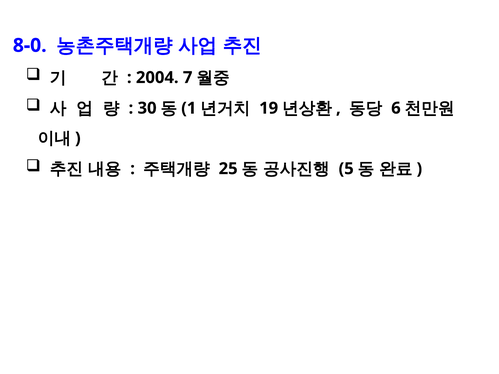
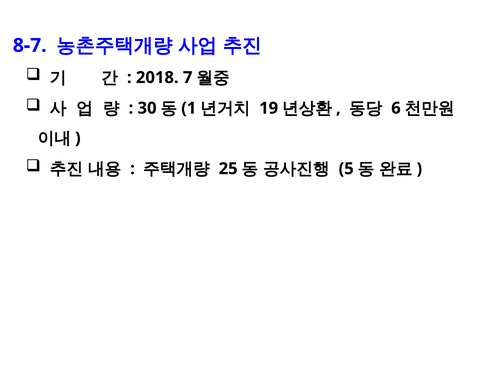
8-0: 8-0 -> 8-7 (30, 45)
2004: 2004 -> 2018 (157, 78)
